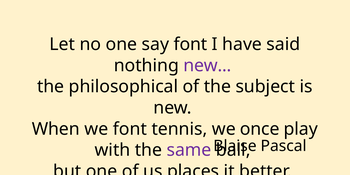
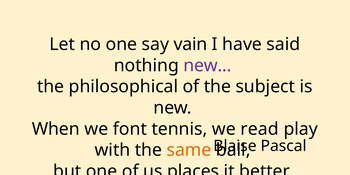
say font: font -> vain (190, 44)
once: once -> read (260, 129)
same colour: purple -> orange (189, 150)
